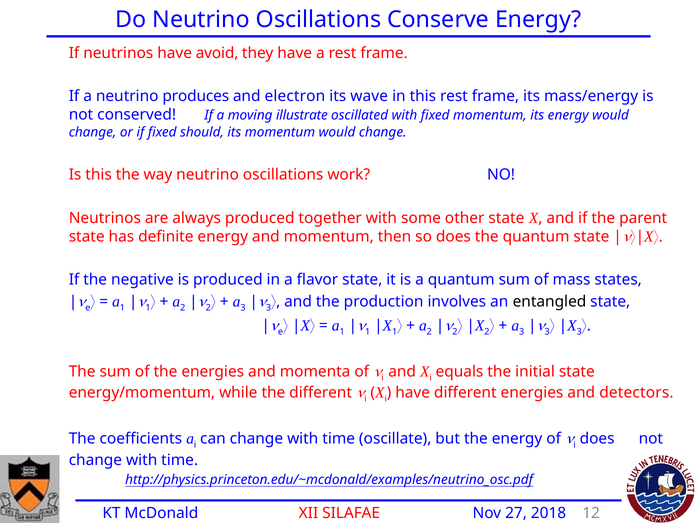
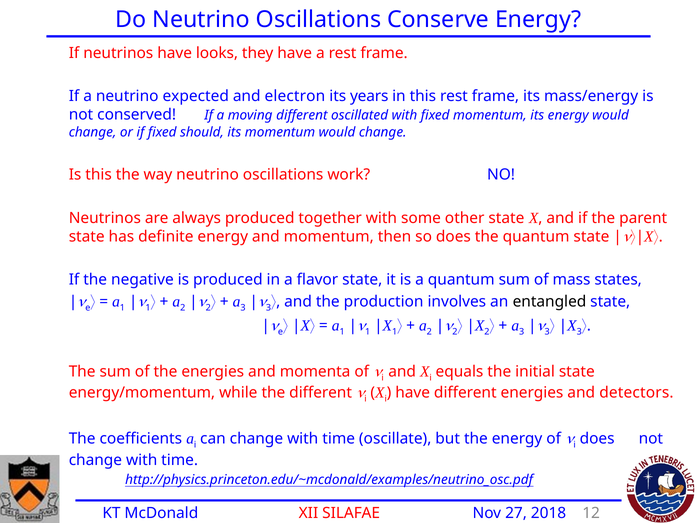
avoid: avoid -> looks (217, 53)
produces: produces -> expected (196, 96)
wave: wave -> years (369, 96)
moving illustrate: illustrate -> different (302, 115)
